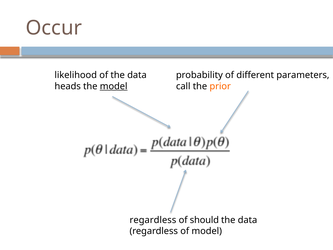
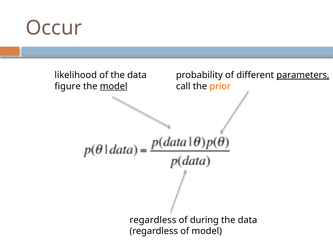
parameters underline: none -> present (303, 75)
heads: heads -> figure (68, 86)
should: should -> during (204, 220)
